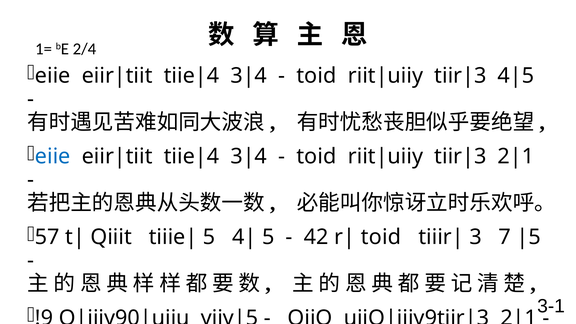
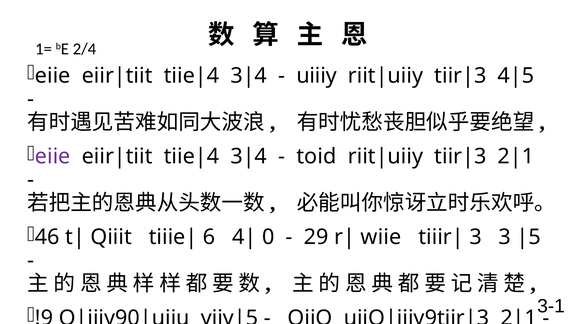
toid: toid -> uiiiy (317, 76)
eiie colour: blue -> purple (53, 156)
57: 57 -> 46 (47, 237)
5: 5 -> 6 (209, 237)
5: 5 -> 0 (268, 237)
42: 42 -> 29 (316, 237)
toid: toid -> wiie (381, 237)
3 7: 7 -> 3 (505, 237)
